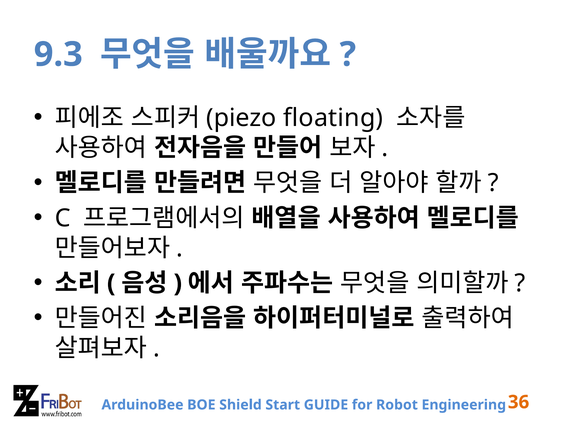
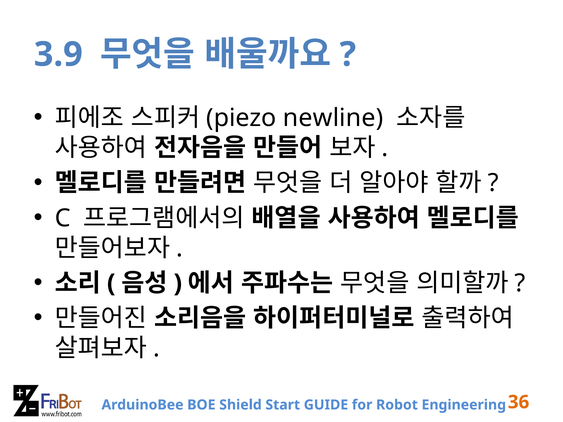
9.3: 9.3 -> 3.9 (58, 55)
floating: floating -> newline (333, 118)
